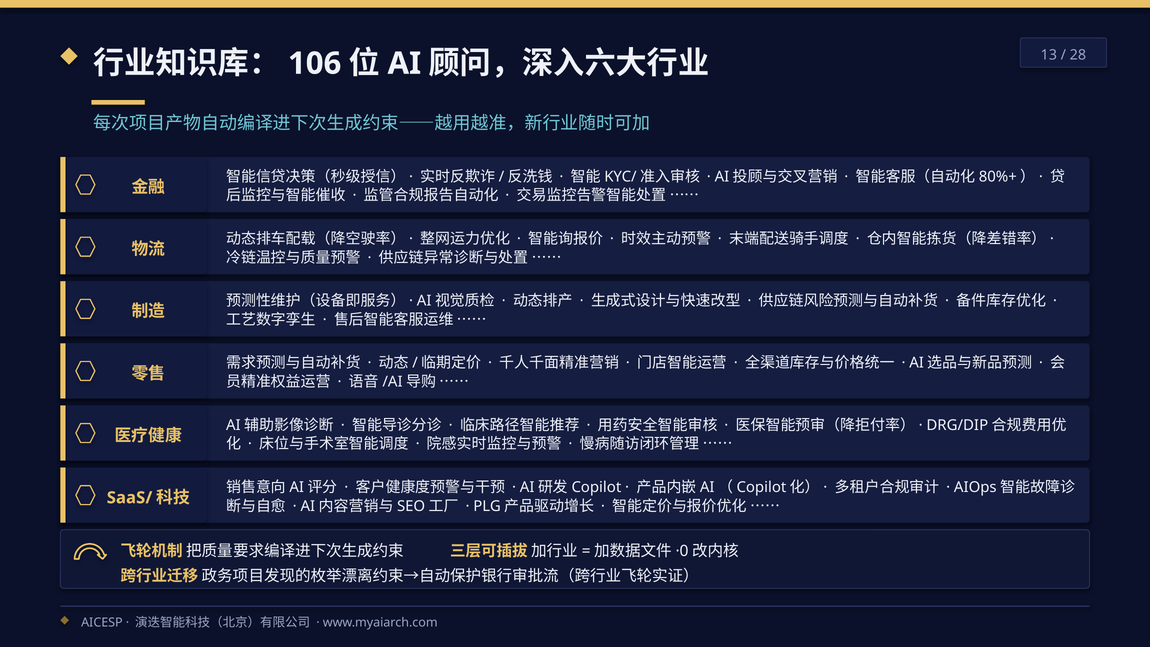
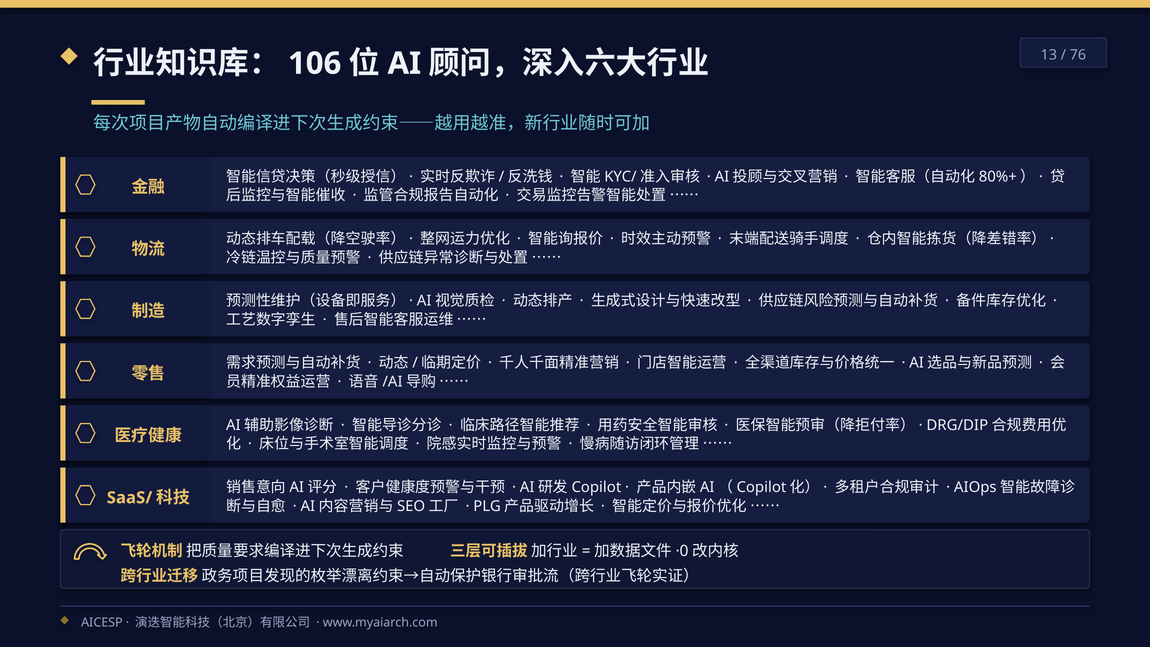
28: 28 -> 76 (1078, 55)
